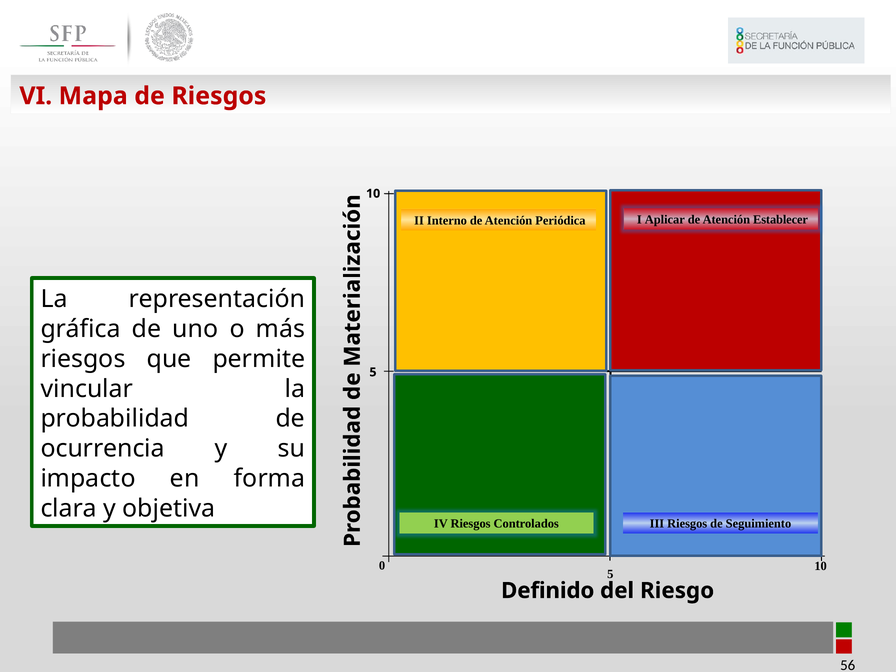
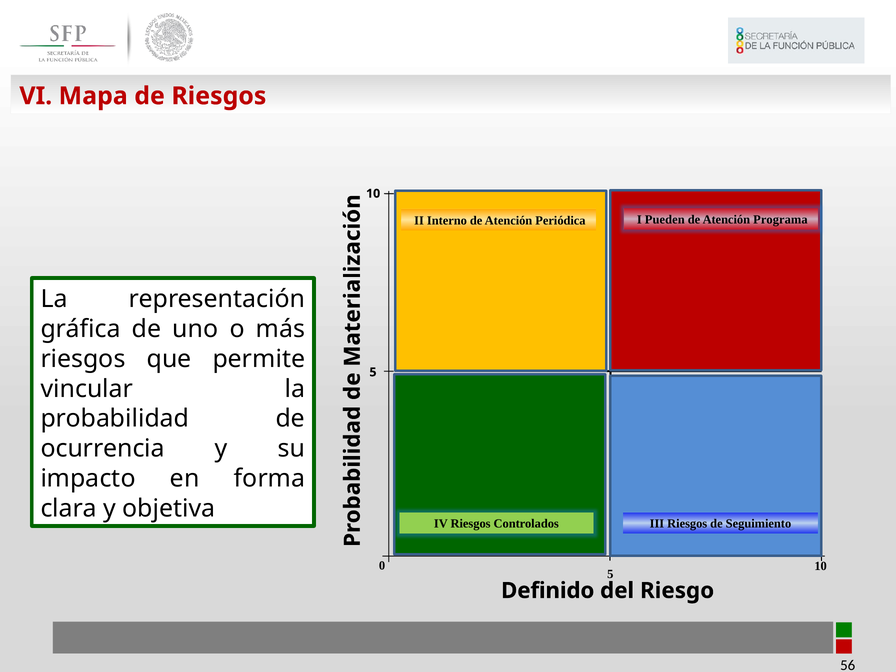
Aplicar: Aplicar -> Pueden (665, 220)
Establecer: Establecer -> Programa (780, 220)
